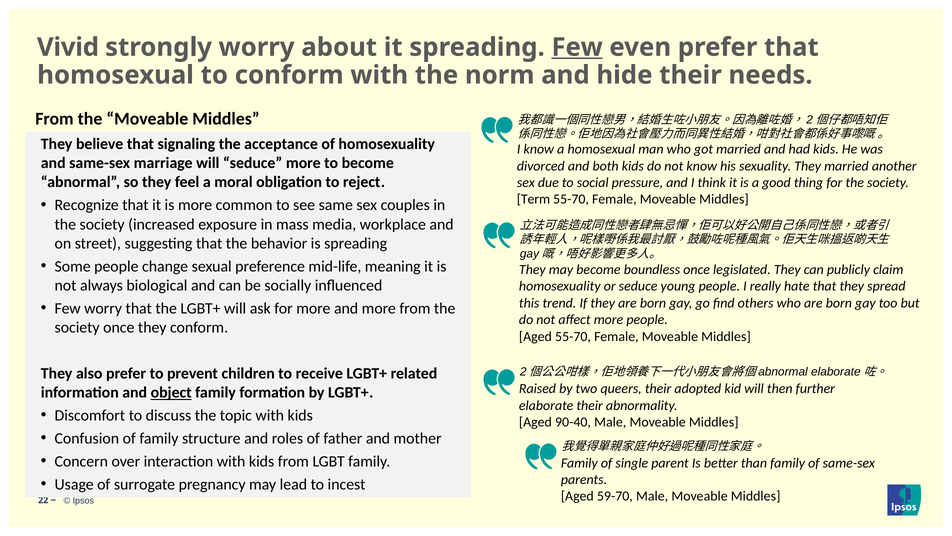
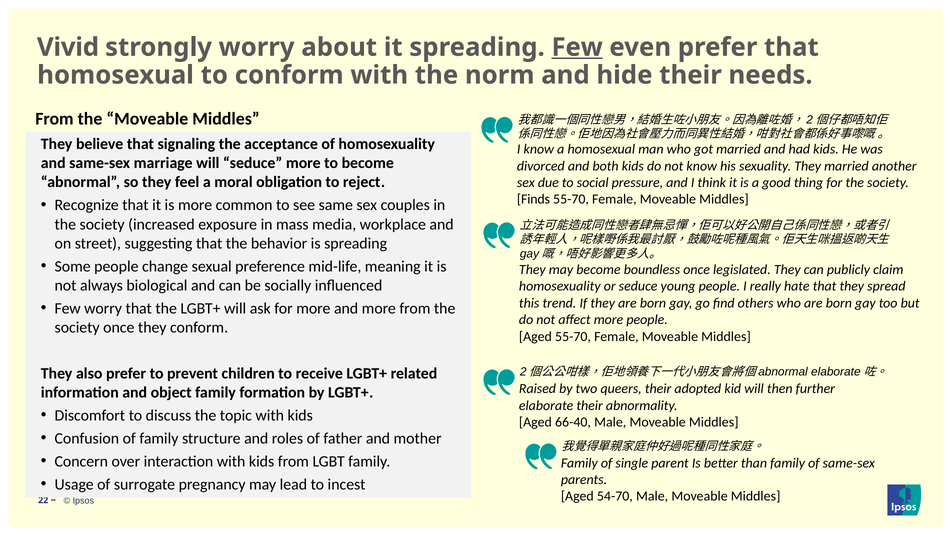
Term: Term -> Finds (533, 199)
object underline: present -> none (171, 392)
90-40: 90-40 -> 66-40 (573, 422)
59-70: 59-70 -> 54-70 (615, 496)
